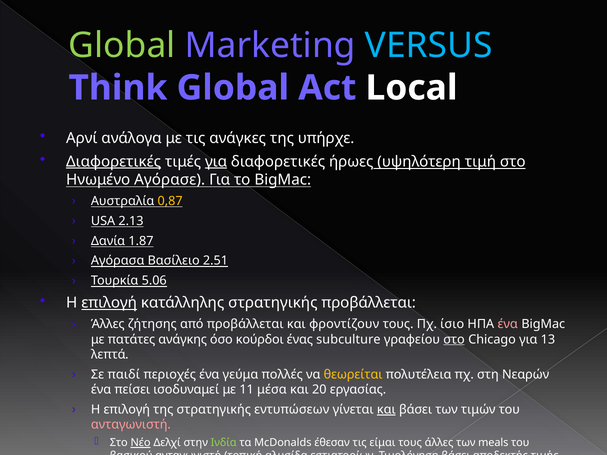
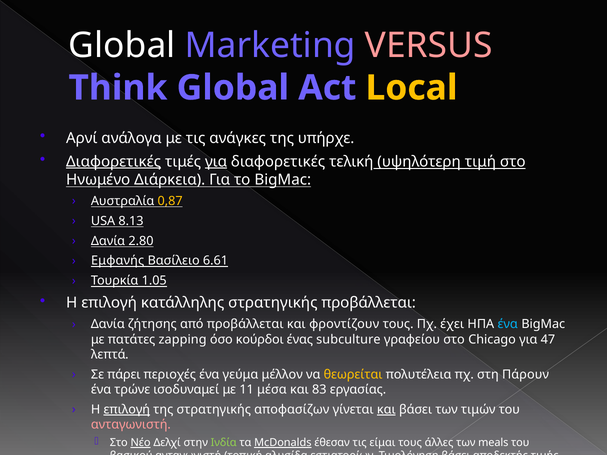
Global colour: light green -> white (122, 45)
VERSUS colour: light blue -> pink (429, 45)
Local colour: white -> yellow (411, 88)
ήρωες: ήρωες -> τελική (351, 162)
Αγόρασε: Αγόρασε -> Διάρκεια (170, 180)
2.13: 2.13 -> 8.13 (131, 221)
1.87: 1.87 -> 2.80 (141, 241)
Αγόρασα: Αγόρασα -> Εμφανής (118, 261)
2.51: 2.51 -> 6.61 (215, 261)
5.06: 5.06 -> 1.05 (154, 281)
επιλογή underline: present -> none (109, 303)
Άλλες: Άλλες -> Δανία (108, 324)
ίσιο: ίσιο -> έχει (452, 324)
ένα colour: pink -> light blue (508, 324)
ανάγκης: ανάγκης -> zapping (183, 340)
στο underline: present -> none (454, 340)
13: 13 -> 47 (548, 340)
παιδί: παιδί -> πάρει (124, 375)
πολλές: πολλές -> μέλλον (282, 375)
Νεαρών: Νεαρών -> Πάρουν (526, 375)
πείσει: πείσει -> τρώνε (132, 390)
20: 20 -> 83 (319, 390)
επιλογή underline: none -> present (127, 410)
εντυπώσεων: εντυπώσεων -> αποφασίζων (292, 410)
McDonalds underline: none -> present (283, 443)
